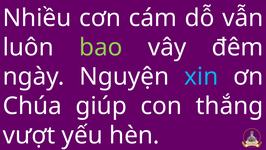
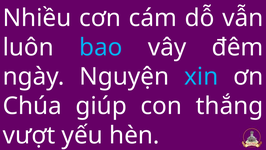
bao colour: light green -> light blue (101, 47)
